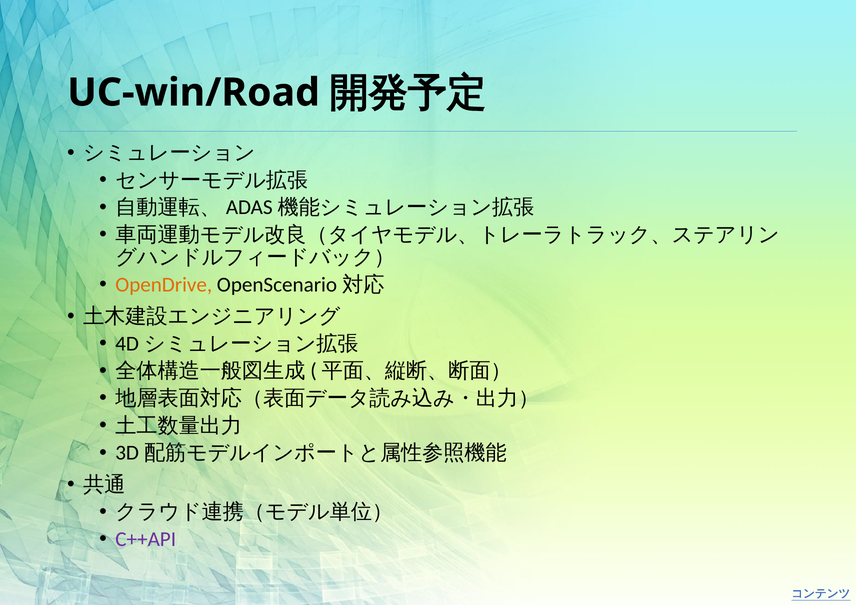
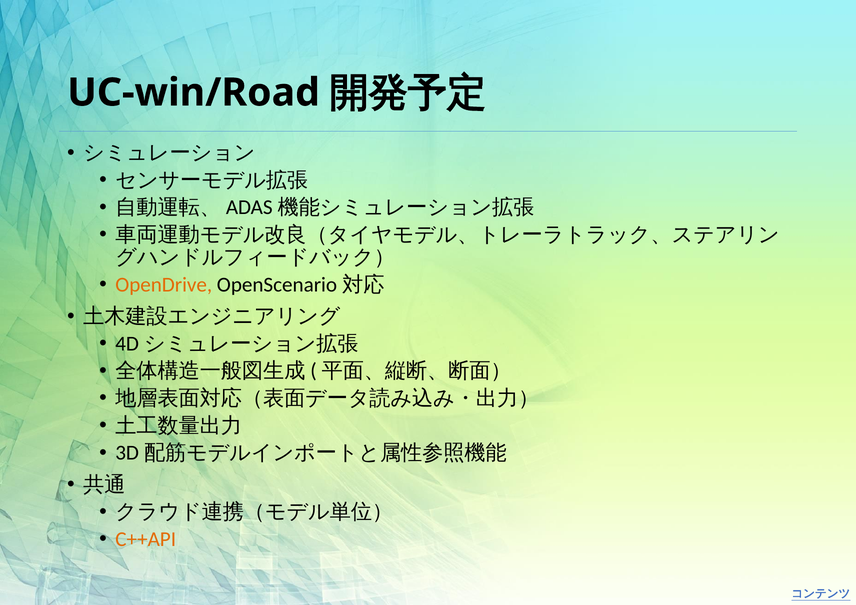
C++API colour: purple -> orange (146, 539)
